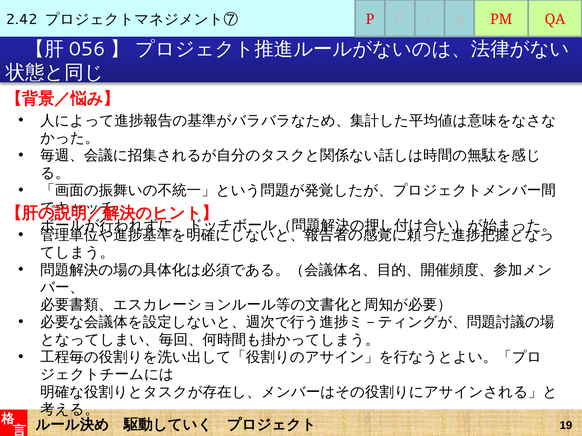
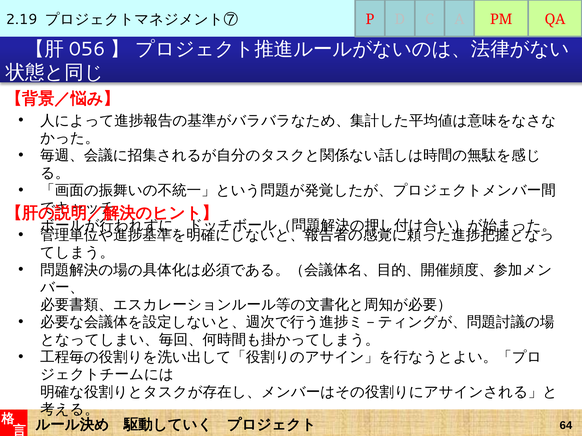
2.42: 2.42 -> 2.19 (22, 19)
19: 19 -> 64 (566, 426)
